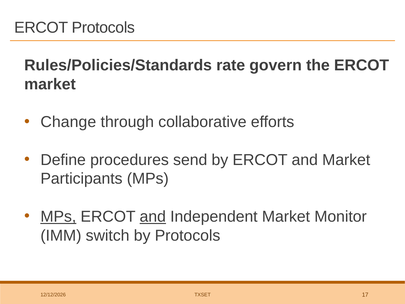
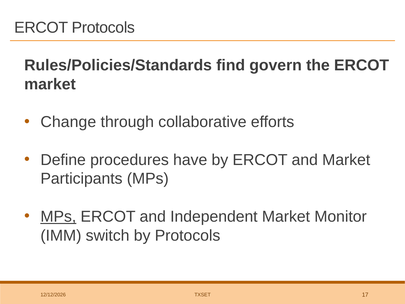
rate: rate -> find (231, 65)
send: send -> have (190, 160)
and underline: present -> none (153, 216)
